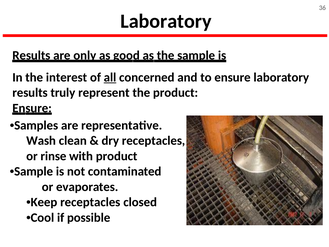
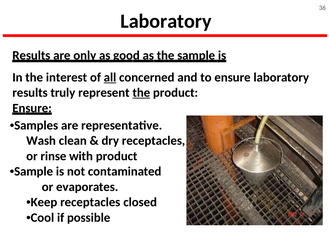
the underline: none -> present (141, 93)
